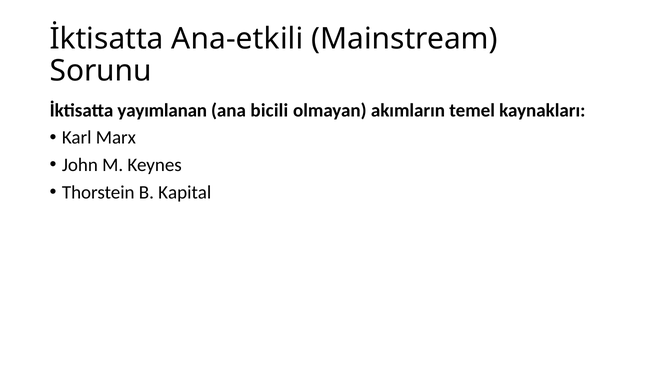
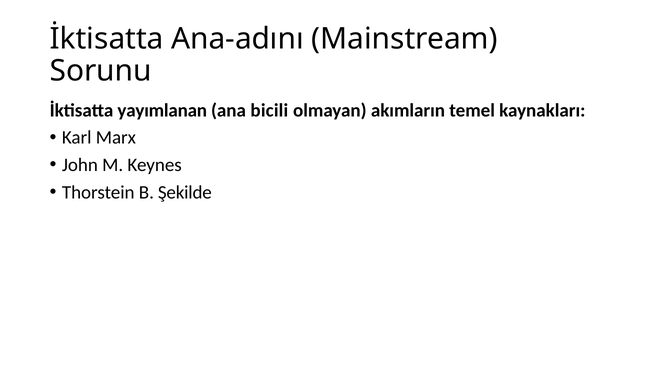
Ana-etkili: Ana-etkili -> Ana-adını (238, 39)
Kapital: Kapital -> Şekilde (185, 192)
